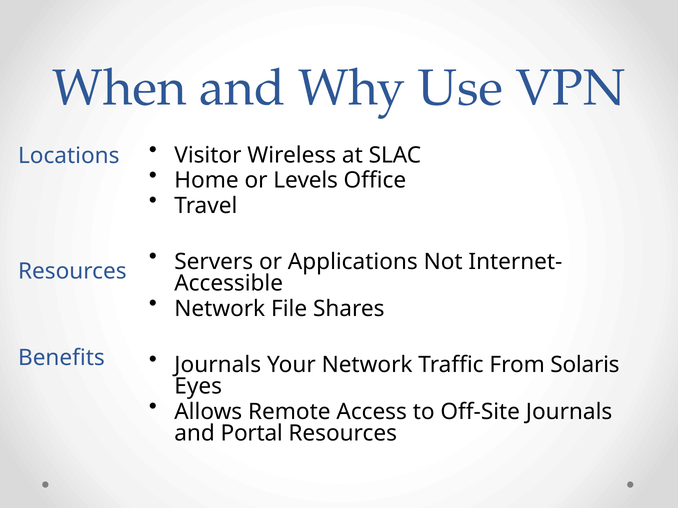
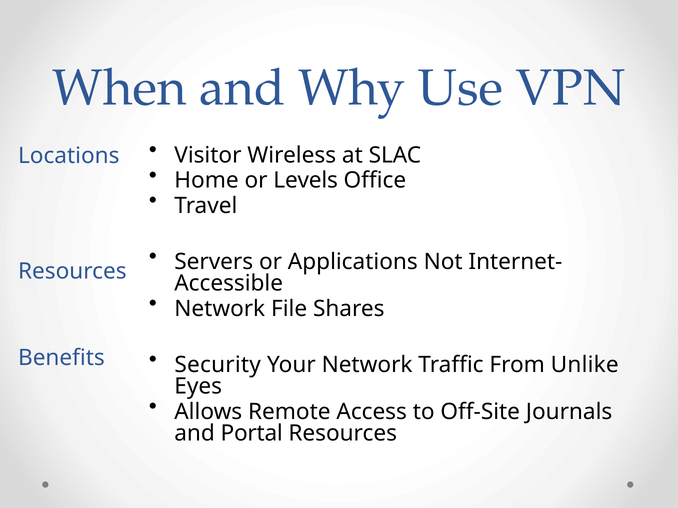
Journals: Journals -> Security (218, 365)
Solaris: Solaris -> Unlike (585, 365)
